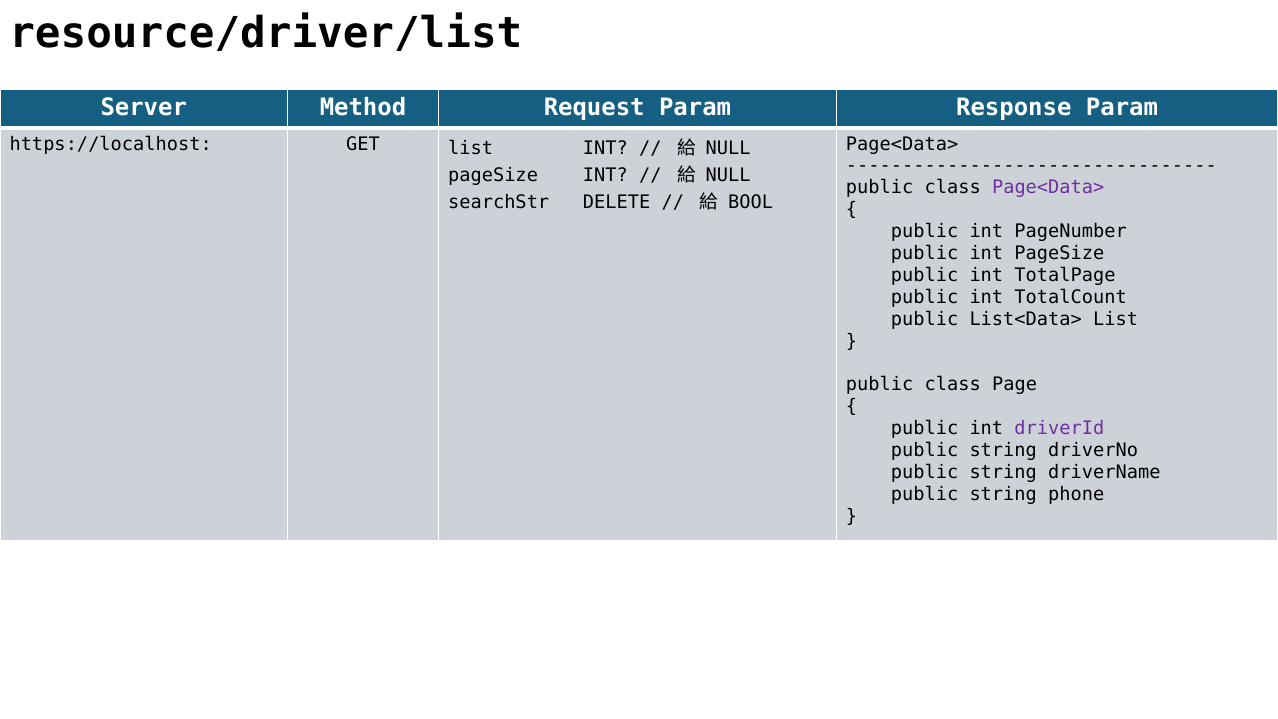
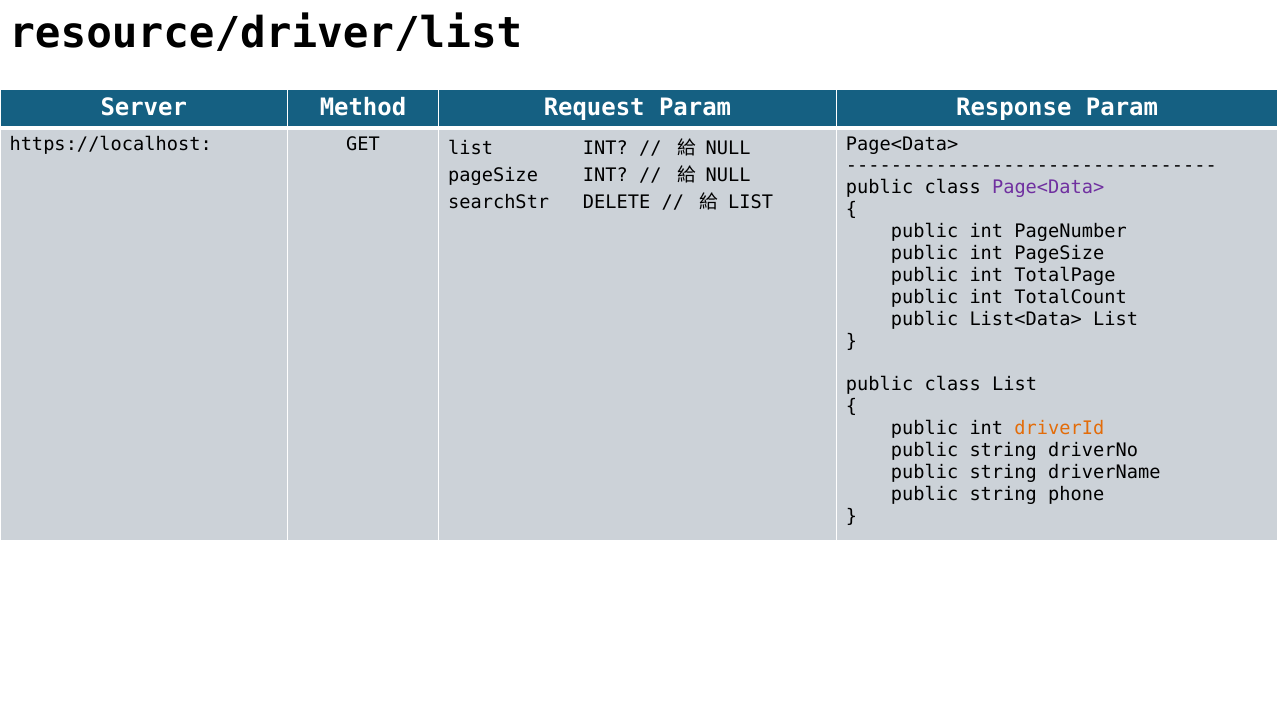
BOOL: BOOL -> LIST (751, 203)
class Page: Page -> List (1015, 385)
driverId colour: purple -> orange (1059, 428)
